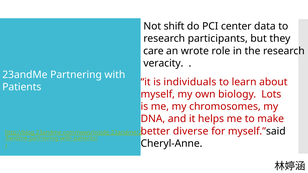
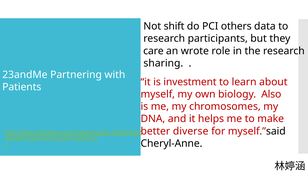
center: center -> others (236, 26)
veracity: veracity -> sharing (163, 63)
individuals: individuals -> investment (190, 82)
Lots: Lots -> Also (271, 94)
